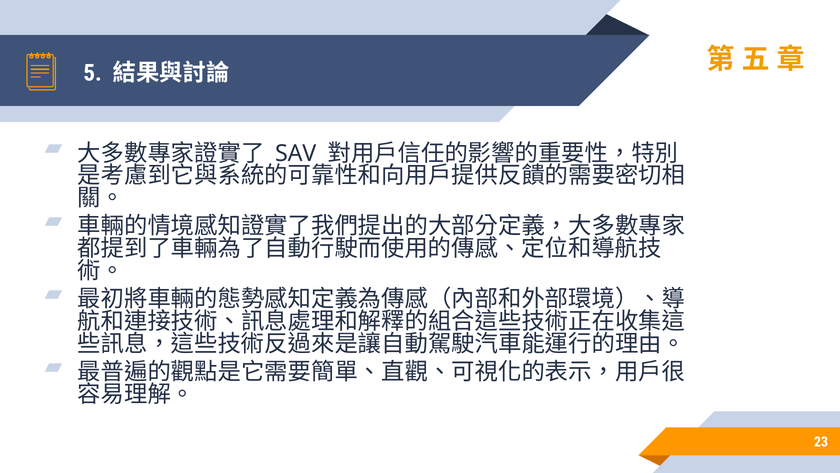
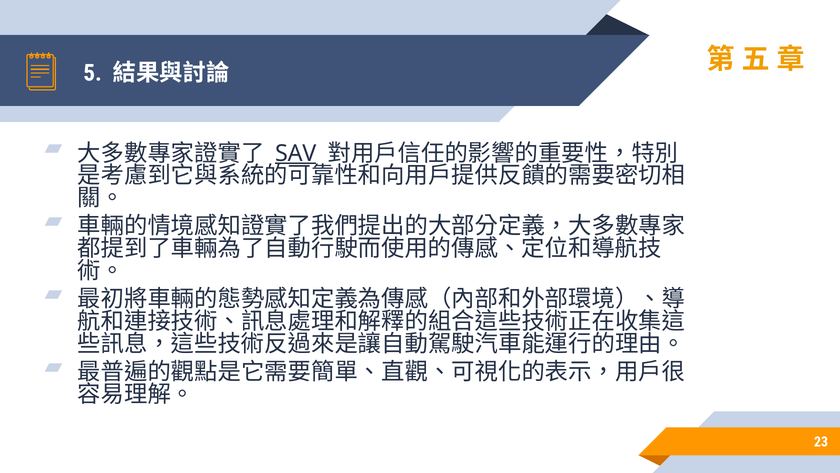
SAV underline: none -> present (296, 153)
